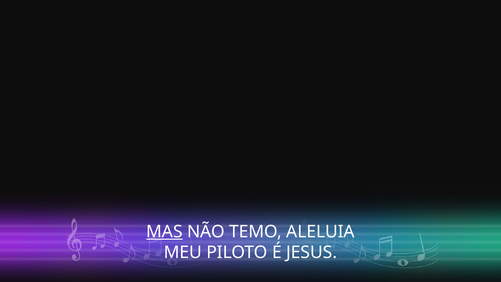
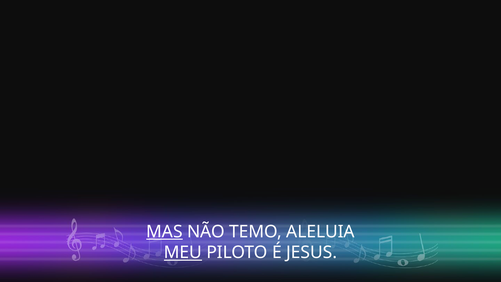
MEU underline: none -> present (183, 252)
